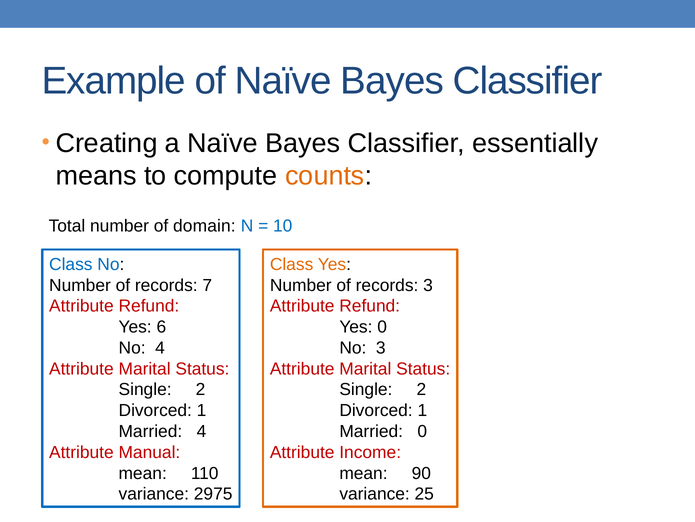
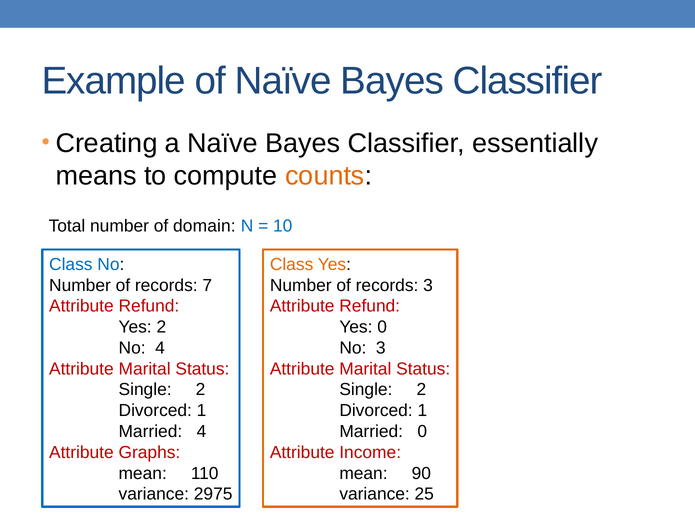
Yes 6: 6 -> 2 (161, 327)
Manual: Manual -> Graphs (149, 452)
